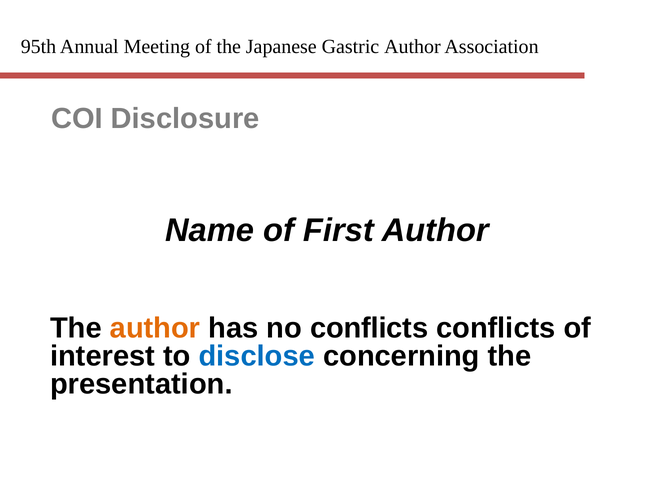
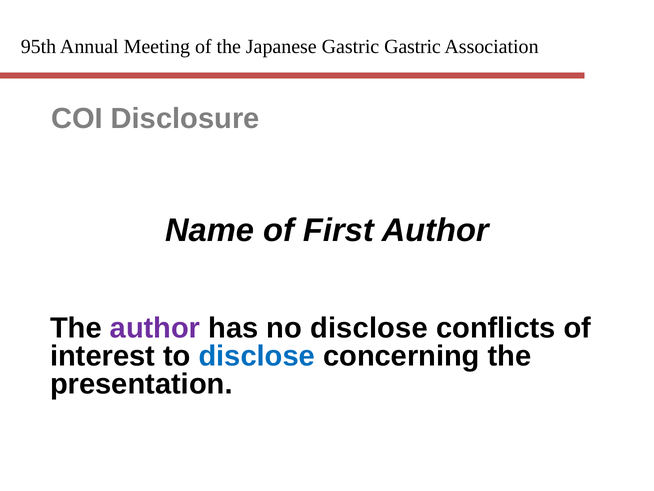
Gastric Author: Author -> Gastric (413, 47)
author colour: orange -> purple (155, 328)
no conflicts: conflicts -> disclose (369, 328)
